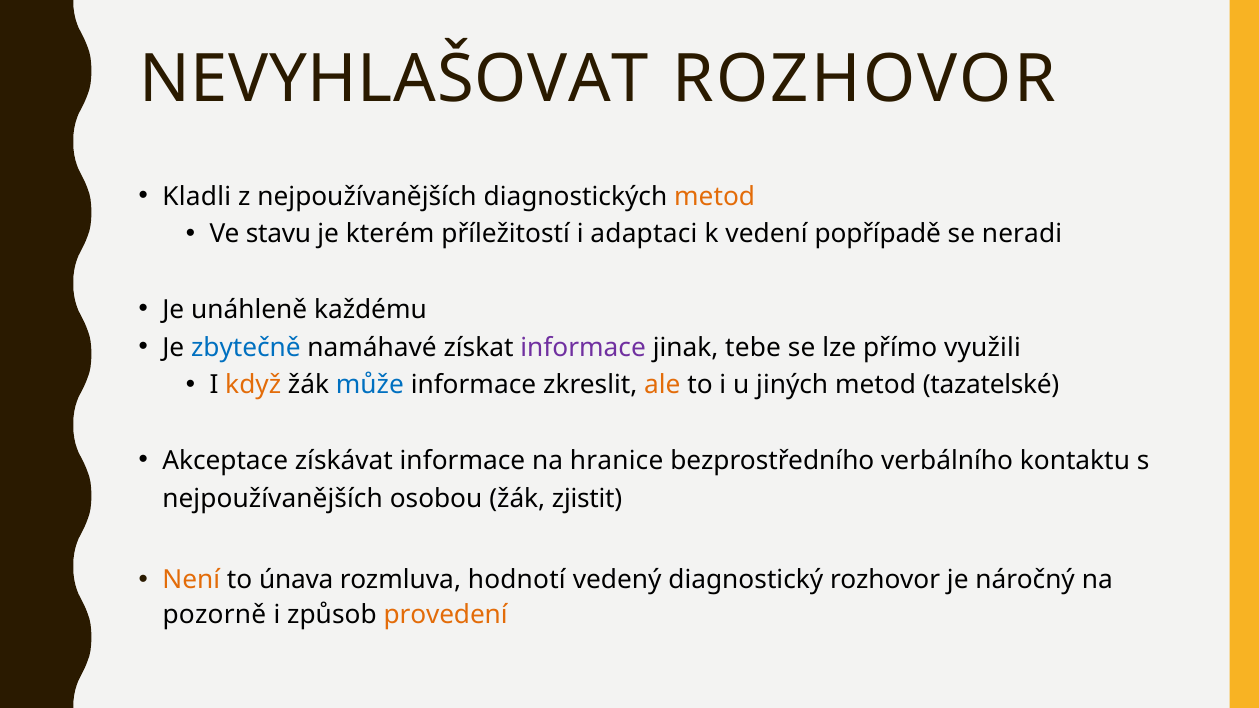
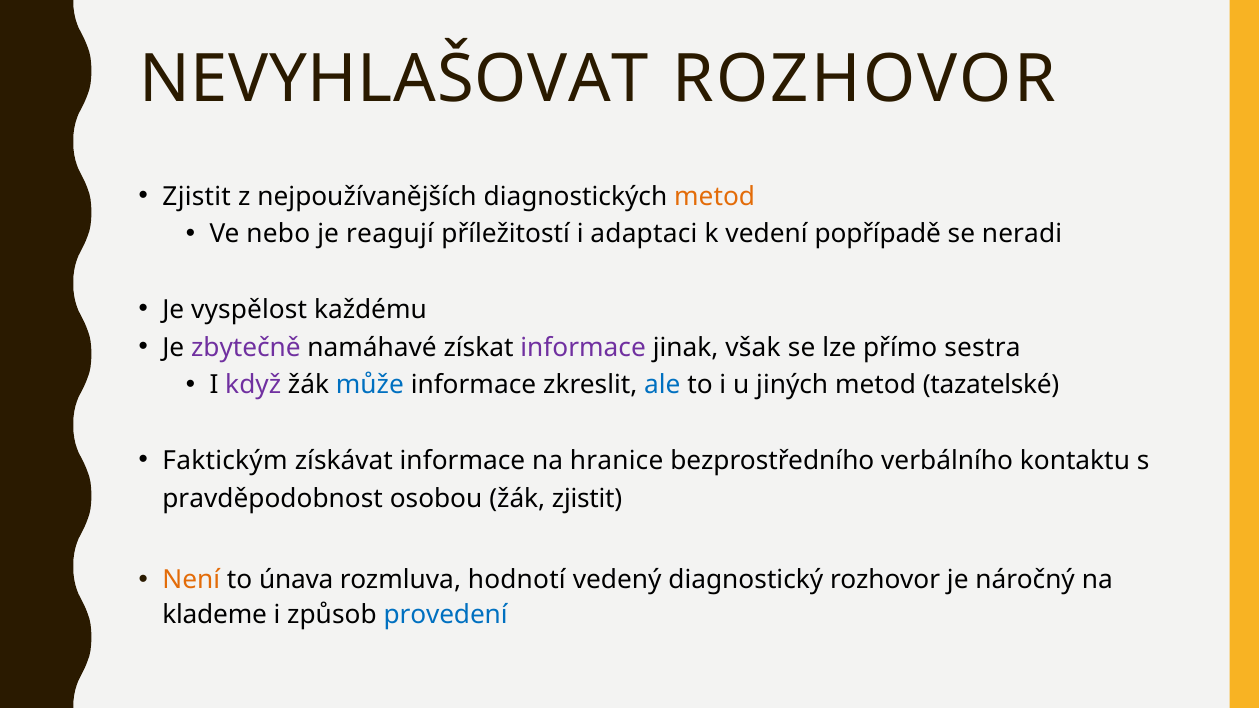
Kladli: Kladli -> Zjistit (197, 197)
stavu: stavu -> nebo (278, 234)
kterém: kterém -> reagují (390, 234)
unáhleně: unáhleně -> vyspělost (249, 310)
zbytečně colour: blue -> purple (246, 348)
tebe: tebe -> však (753, 348)
využili: využili -> sestra (982, 348)
když colour: orange -> purple (253, 385)
ale colour: orange -> blue (662, 385)
Akceptace: Akceptace -> Faktickým (225, 461)
nejpoužívanějších: nejpoužívanějších -> pravděpodobnost (273, 499)
pozorně: pozorně -> klademe (215, 615)
provedení colour: orange -> blue (446, 615)
